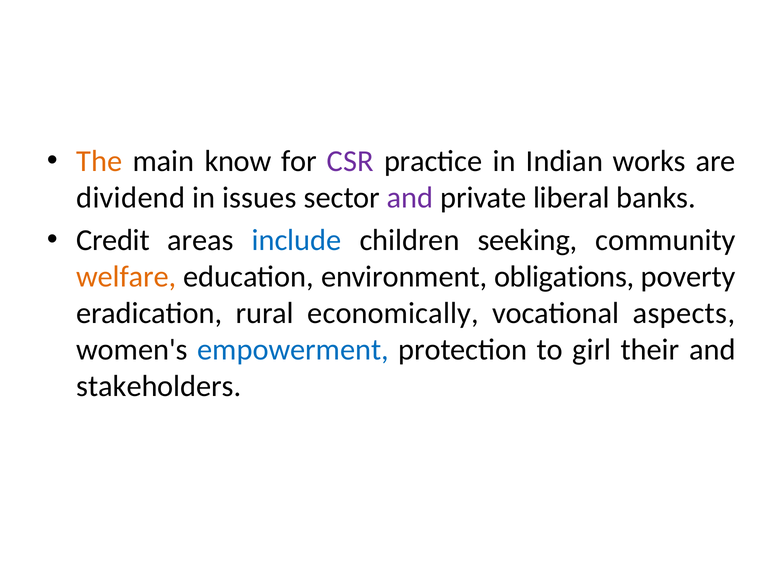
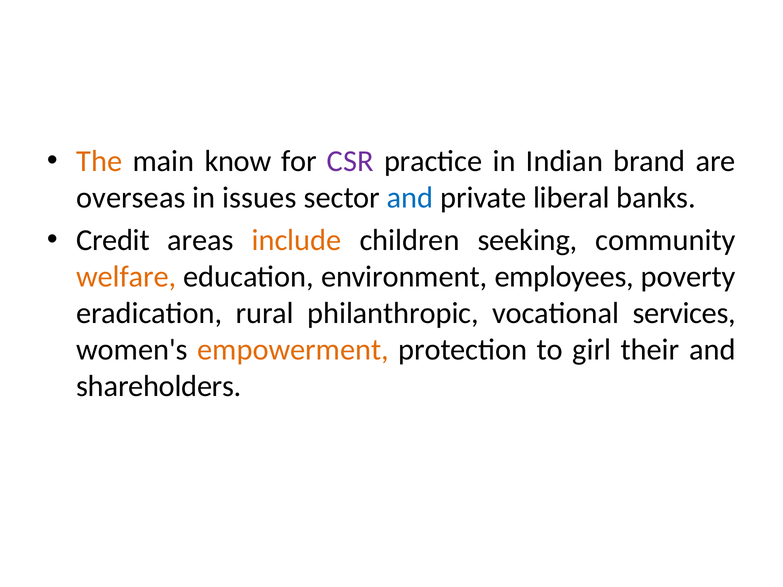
works: works -> brand (649, 161)
dividend: dividend -> overseas (131, 198)
and colour: purple -> blue (410, 198)
include colour: blue -> orange (297, 240)
obligations: obligations -> employees (564, 277)
economically: economically -> philanthropic (393, 313)
aspects: aspects -> services (684, 313)
empowerment colour: blue -> orange (293, 350)
stakeholders: stakeholders -> shareholders (159, 386)
